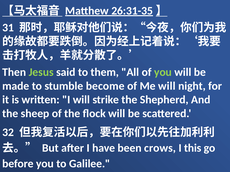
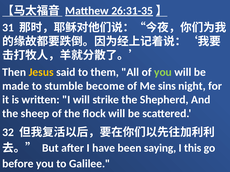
Jesus colour: light green -> yellow (41, 72)
Me will: will -> sins (167, 86)
crows: crows -> saying (160, 148)
